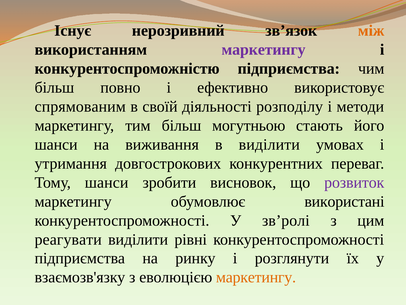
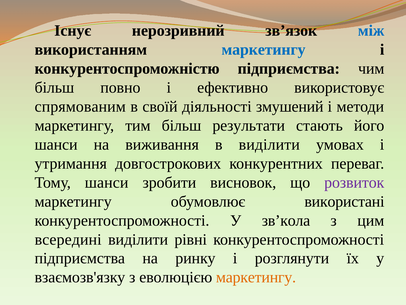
між colour: orange -> blue (371, 31)
маркетингу colour: purple -> blue (264, 49)
розподілу: розподілу -> змушений (290, 106)
могутньою: могутньою -> результати (249, 125)
зв’ролі: зв’ролі -> зв’кола (286, 220)
реагувати: реагувати -> всередині (68, 239)
